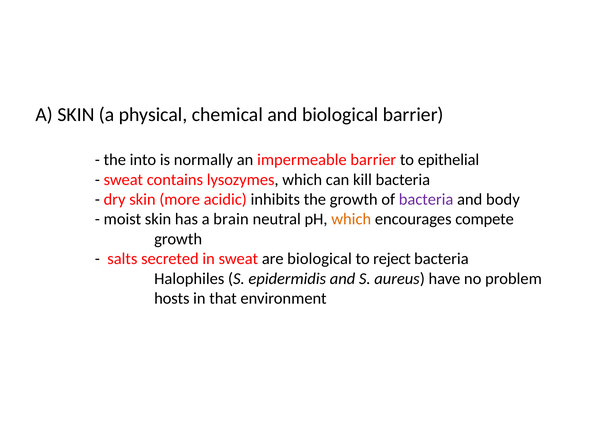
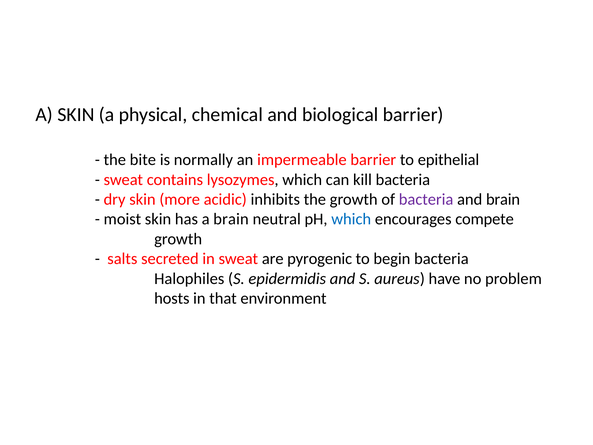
into: into -> bite (143, 160)
and body: body -> brain (503, 199)
which colour: orange -> blue (351, 219)
are biological: biological -> pyrogenic (320, 259)
reject: reject -> begin (392, 259)
